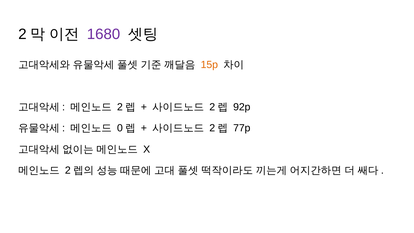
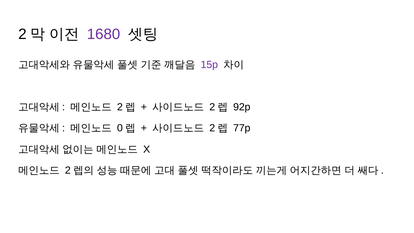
15p colour: orange -> purple (209, 65)
